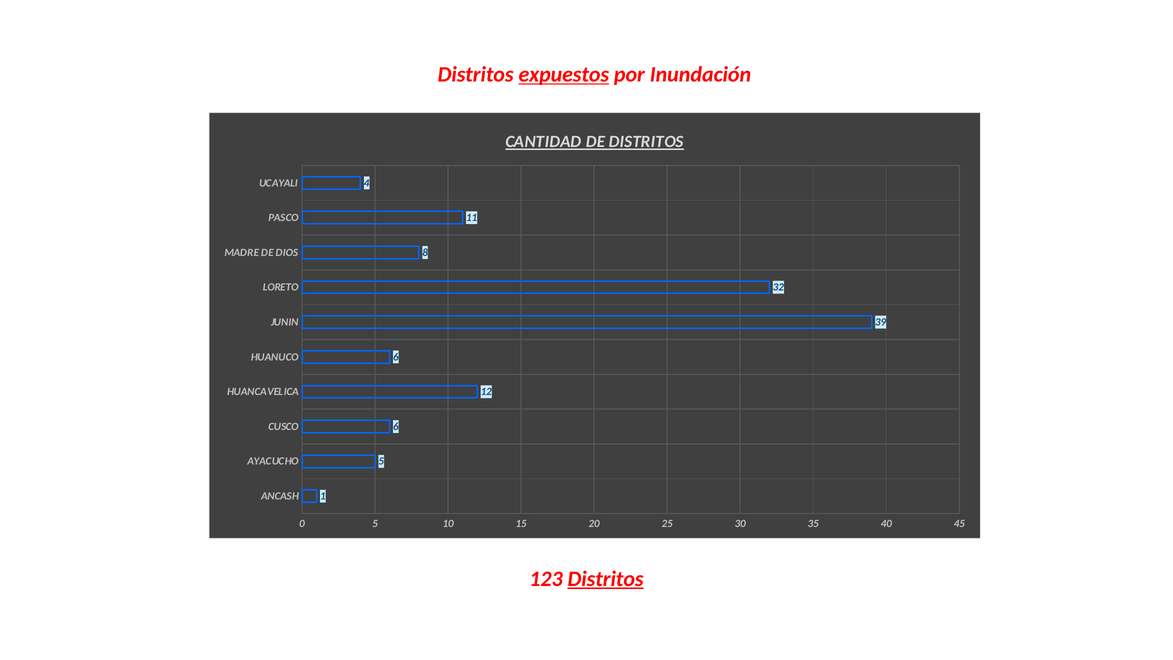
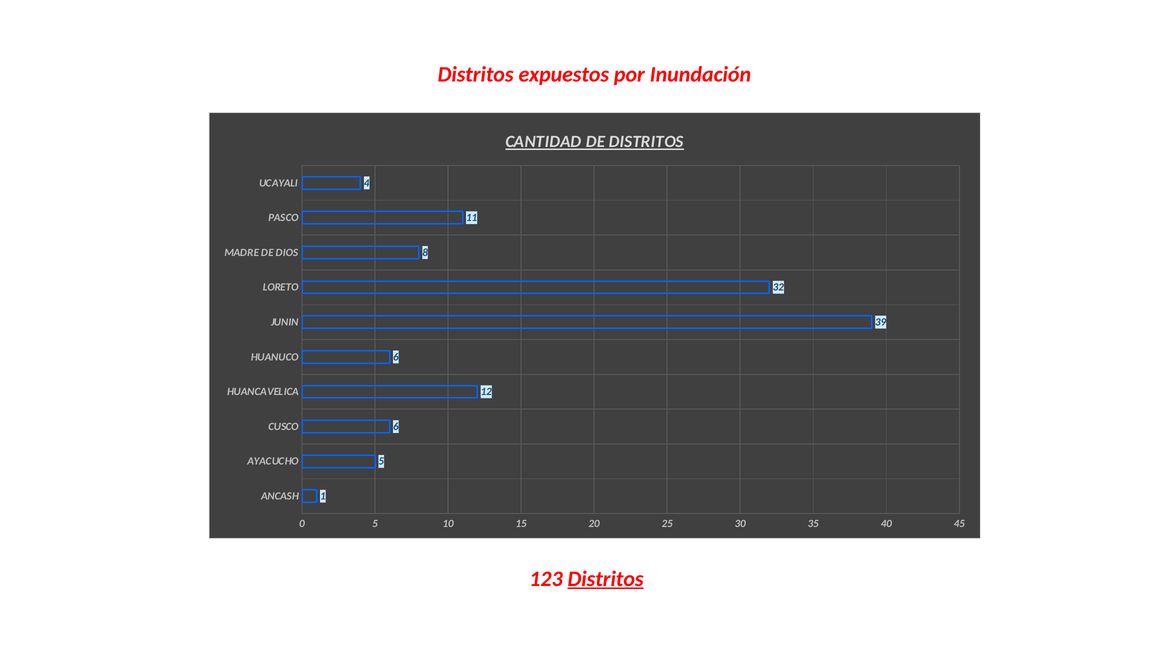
expuestos underline: present -> none (564, 75)
